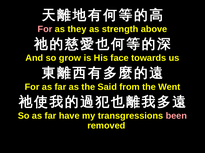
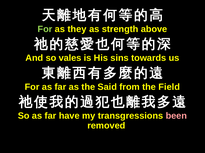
For colour: pink -> light green (45, 29)
grow: grow -> vales (70, 58)
face: face -> sins (120, 58)
Went: Went -> Field (169, 87)
